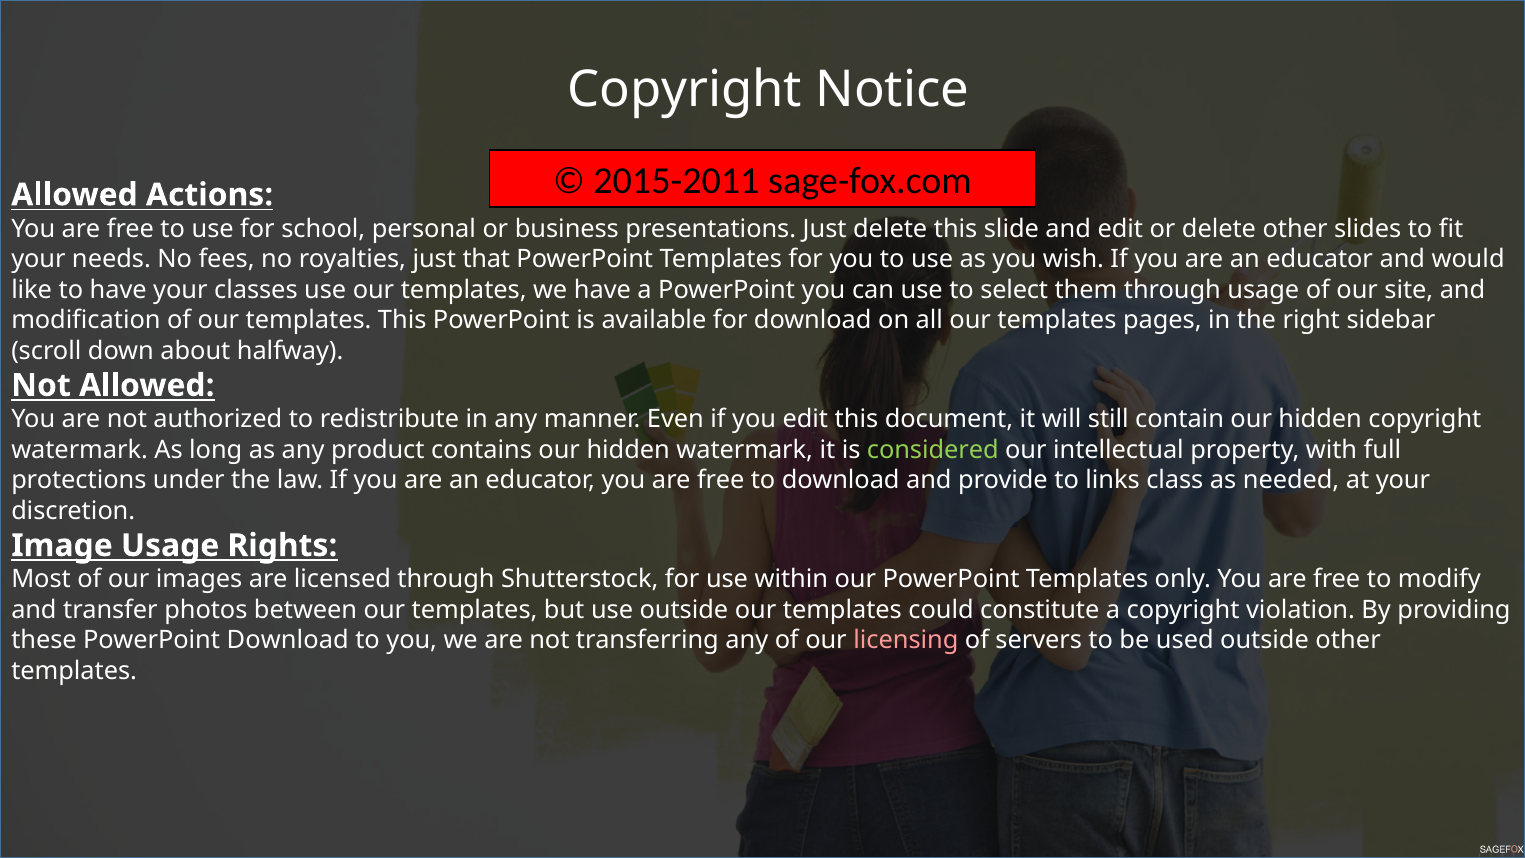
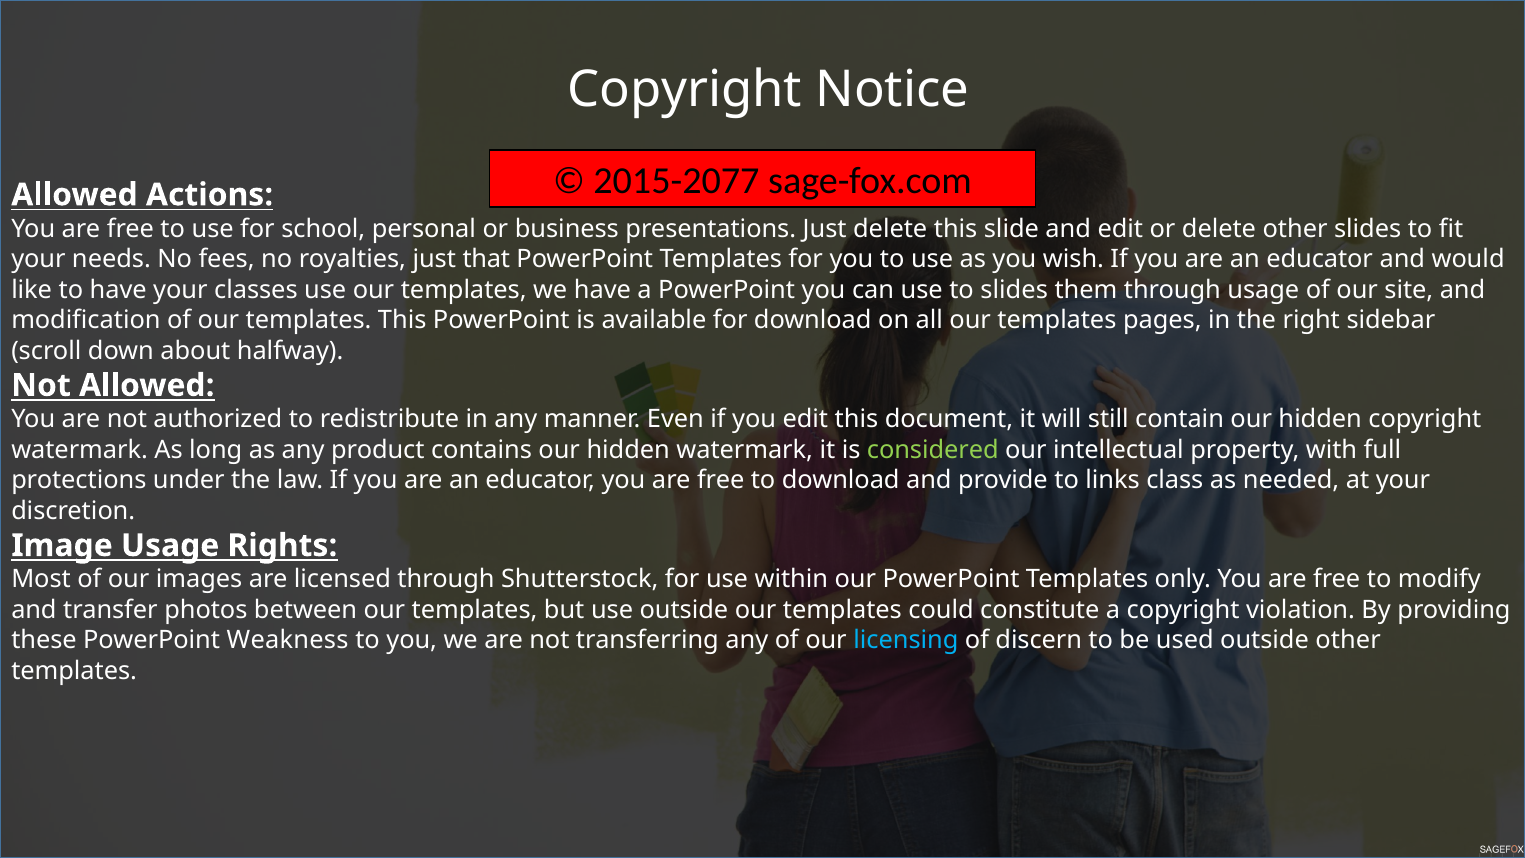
2015-2011: 2015-2011 -> 2015-2077 (676, 181)
to select: select -> slides (1014, 290)
PowerPoint Download: Download -> Weakness (288, 640)
licensing colour: pink -> light blue (906, 640)
servers: servers -> discern (1039, 640)
